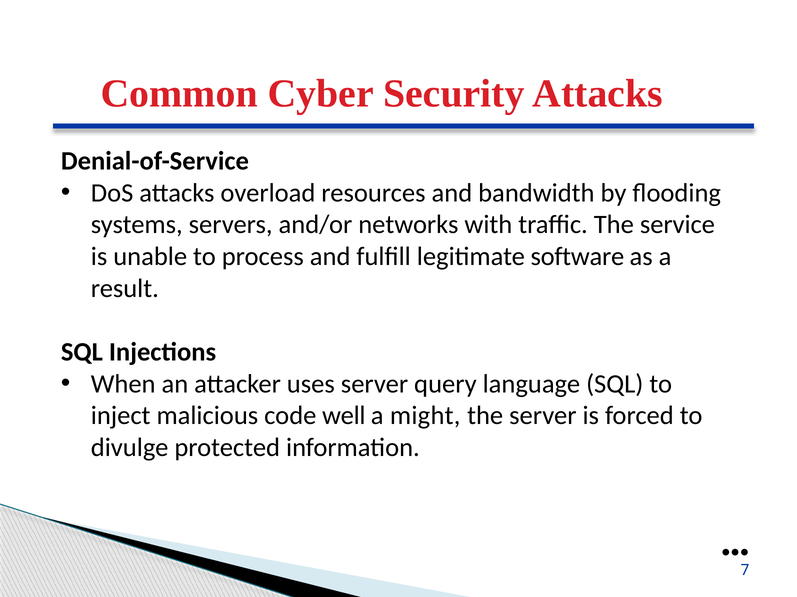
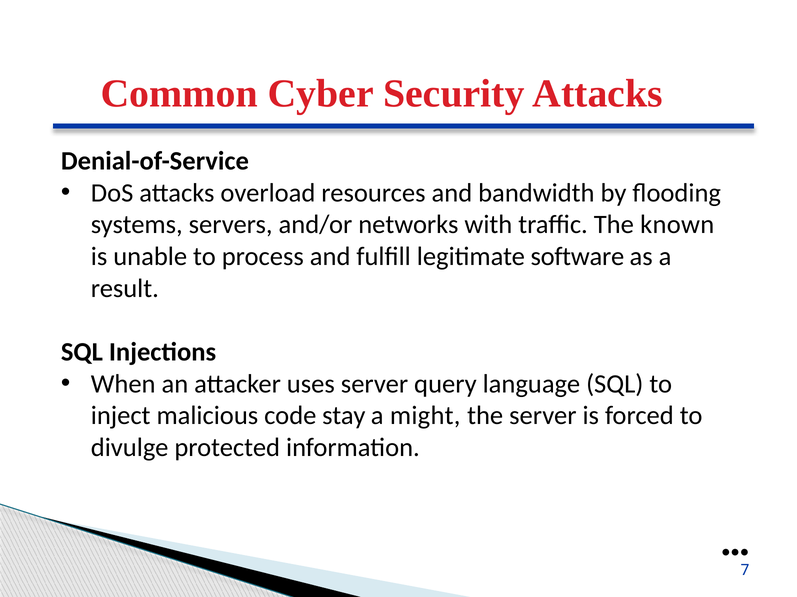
service: service -> known (677, 225)
well: well -> stay (344, 416)
